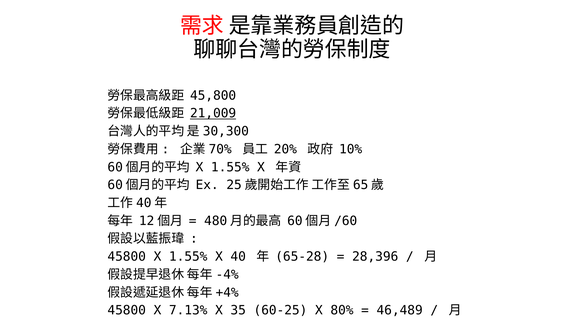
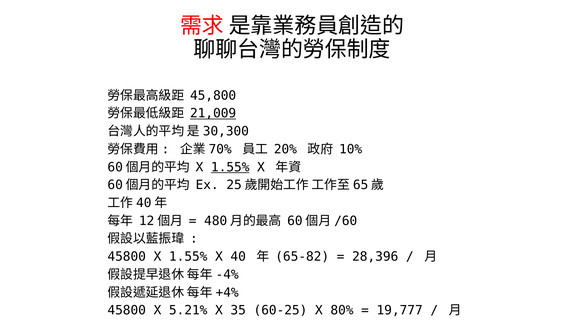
1.55% underline: none -> present (230, 167)
65-28: 65-28 -> 65-82 (302, 256)
7.13%: 7.13% -> 5.21% (188, 310)
46,489: 46,489 -> 19,777 (400, 310)
